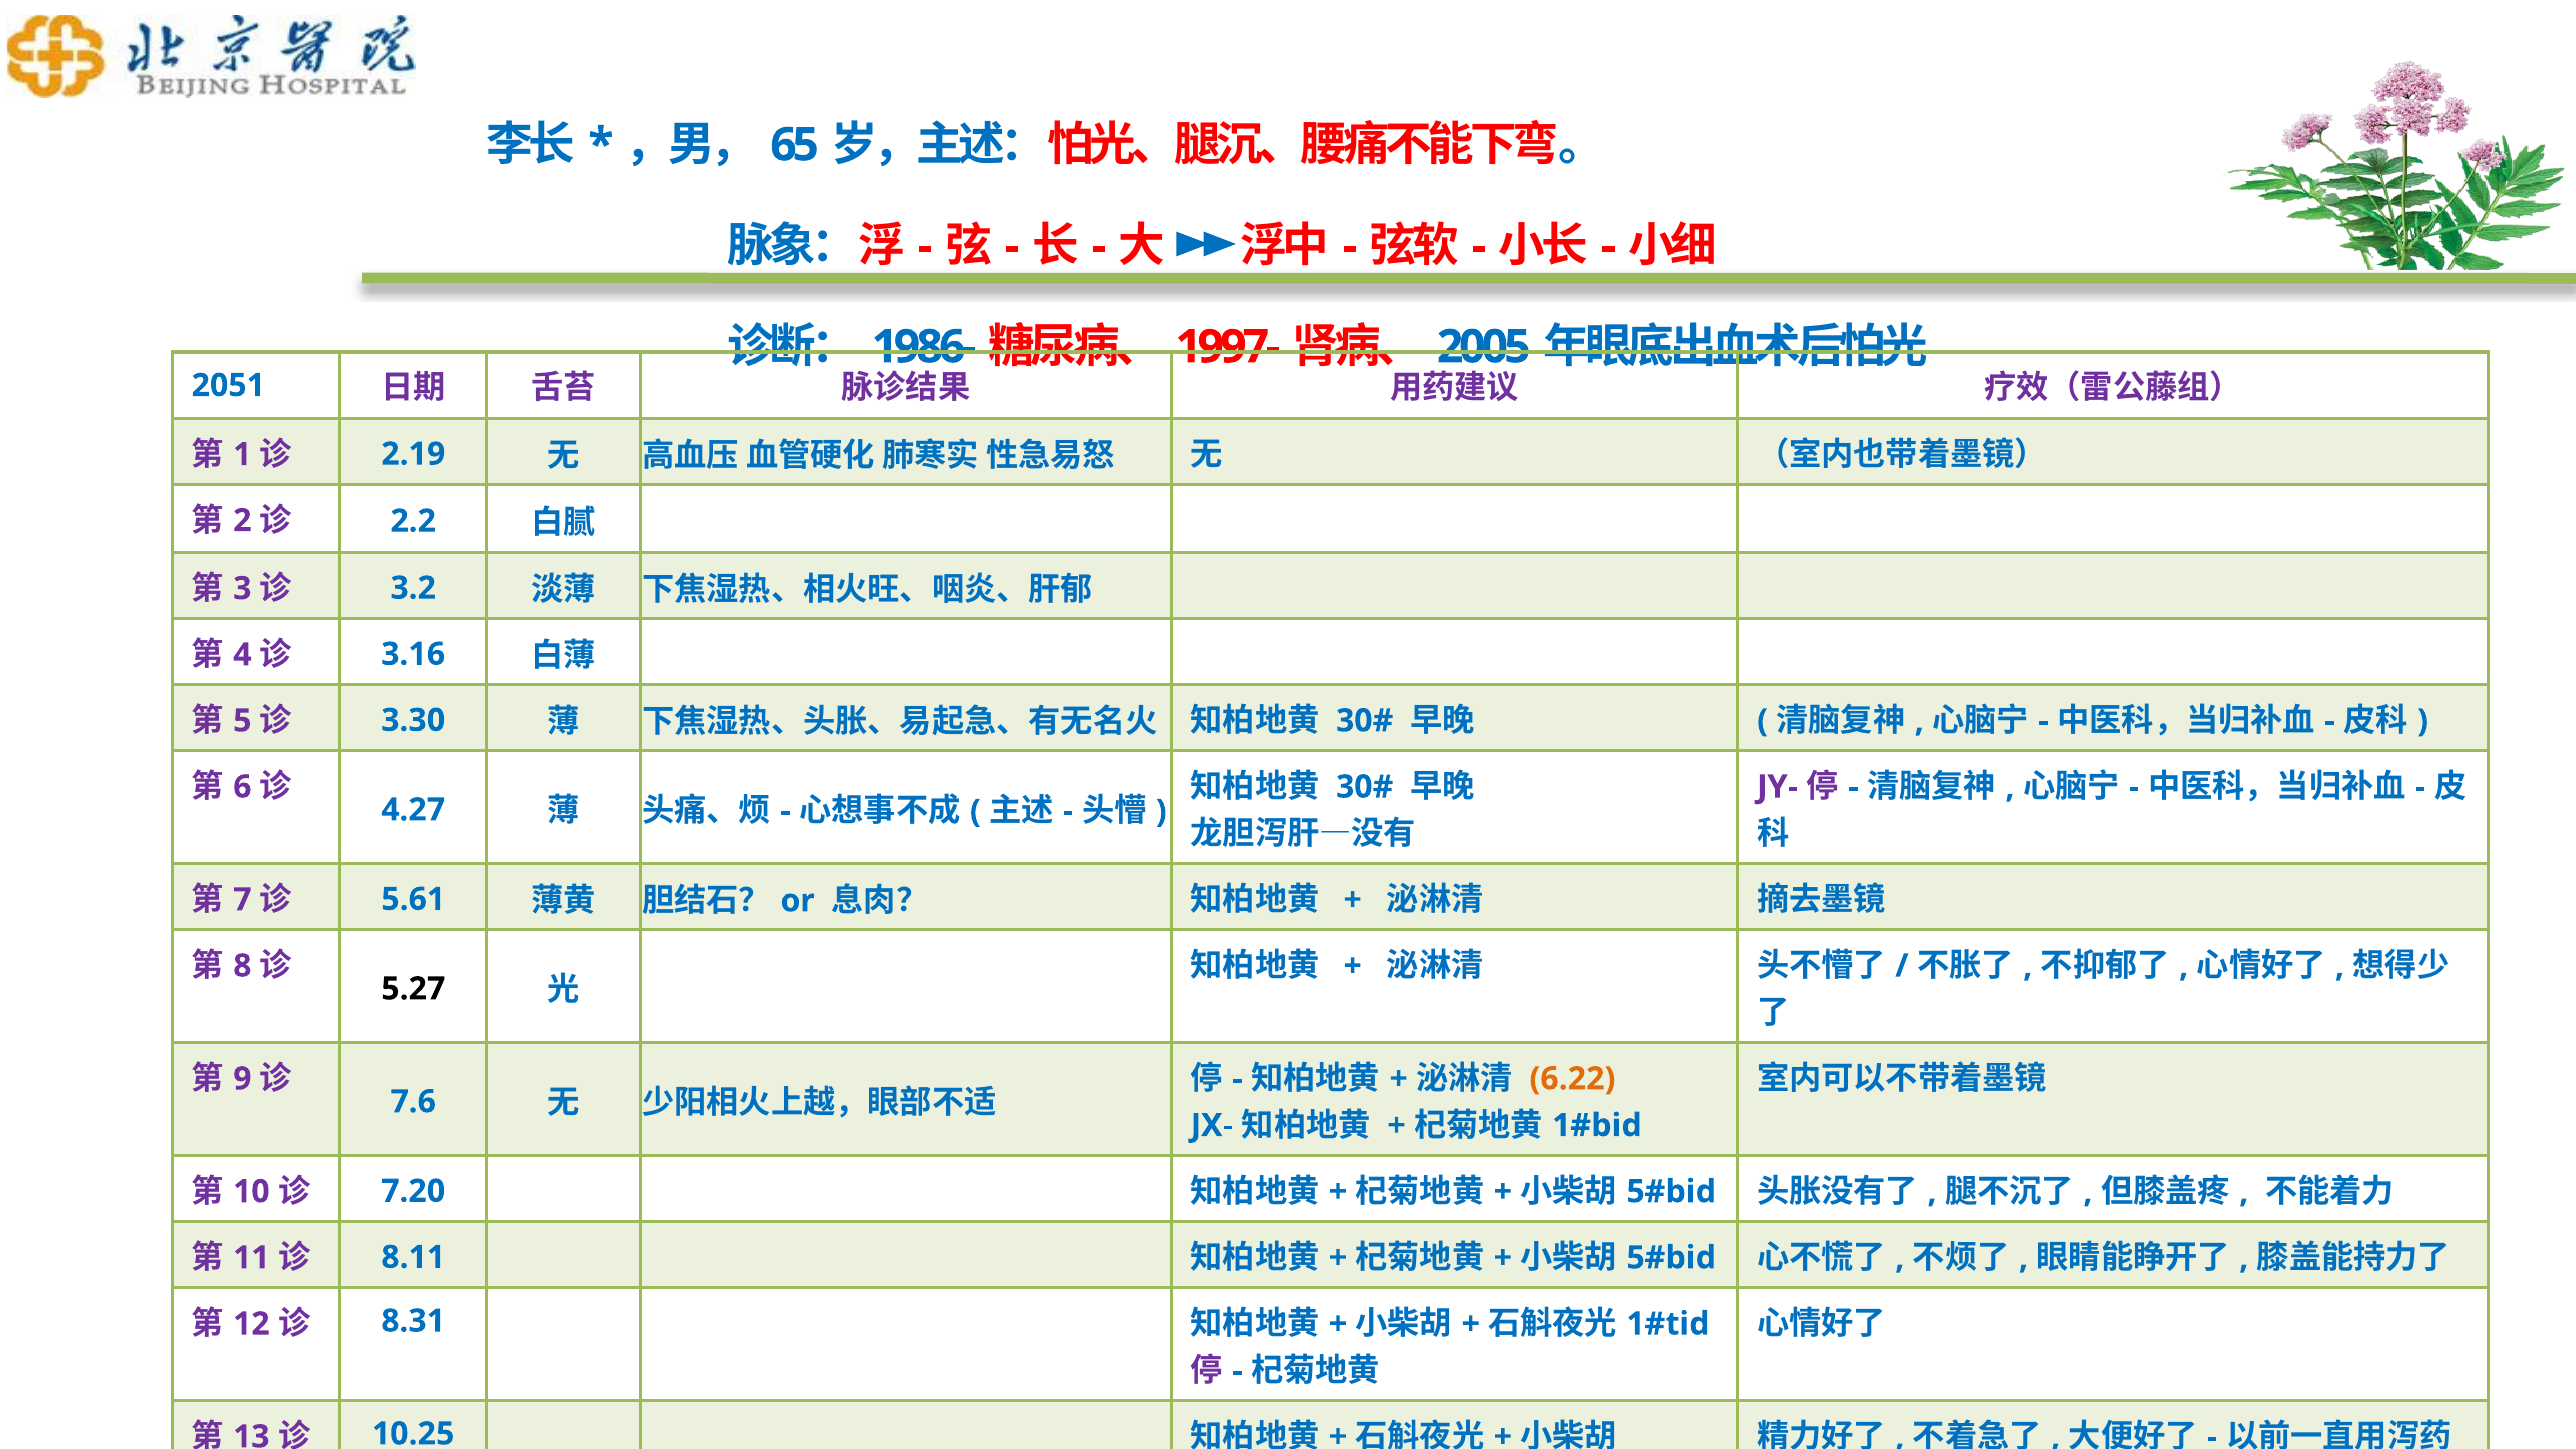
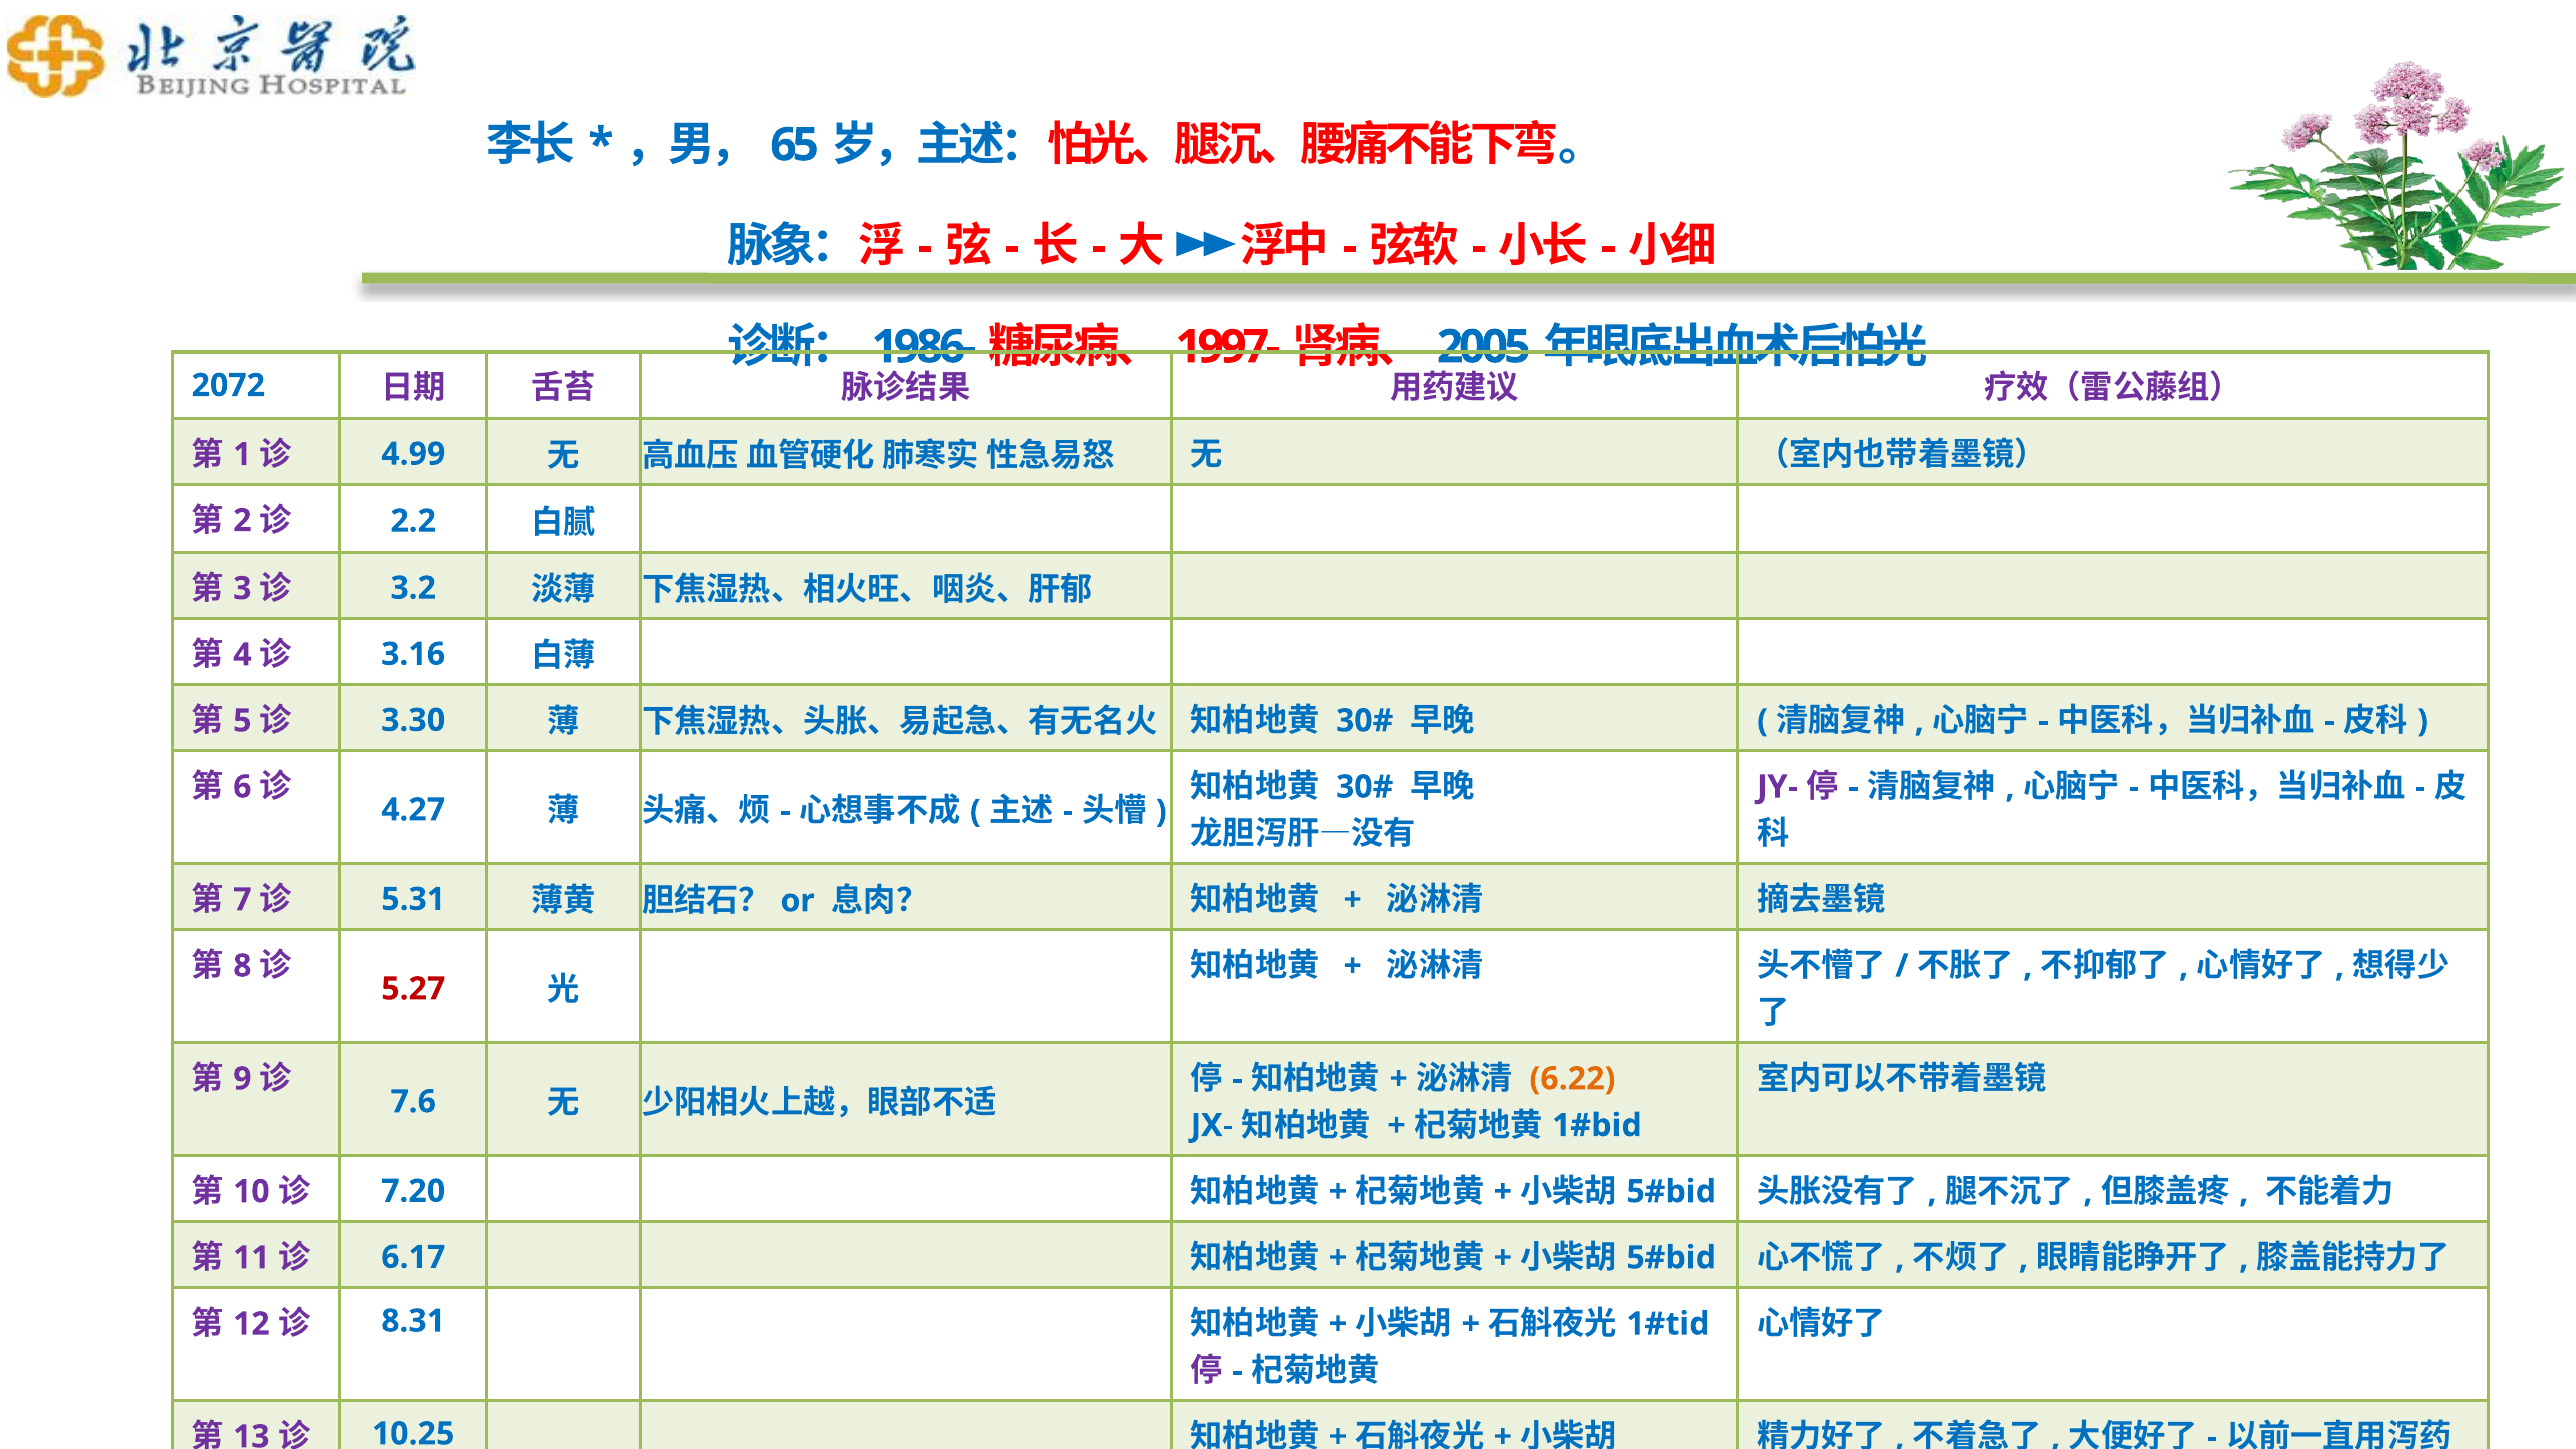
2051: 2051 -> 2072 (228, 385)
2.19: 2.19 -> 4.99 (413, 454)
5.61: 5.61 -> 5.31 (413, 899)
5.27 colour: black -> red (413, 989)
8.11: 8.11 -> 6.17 (413, 1257)
